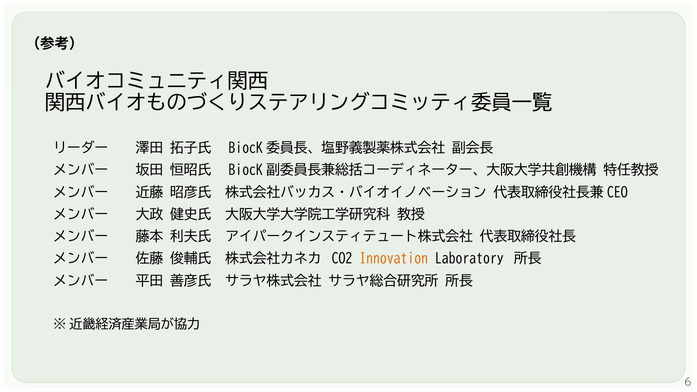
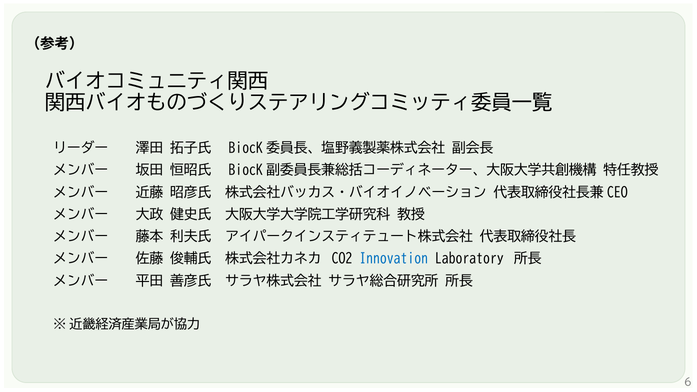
Innovation colour: orange -> blue (394, 259)
